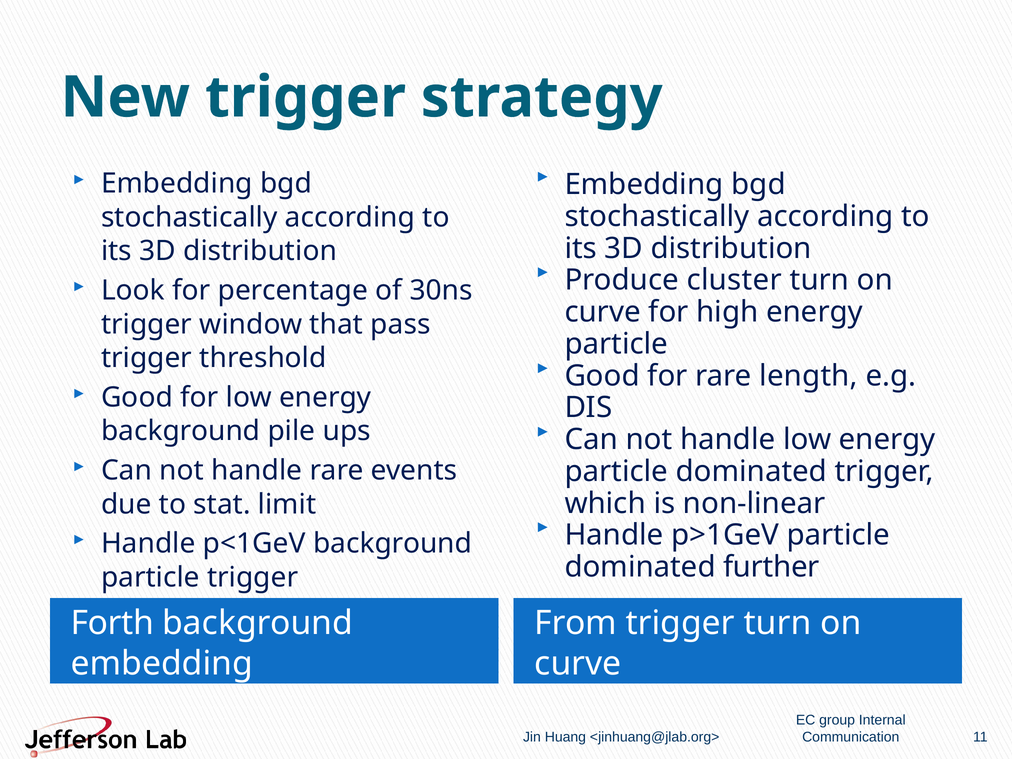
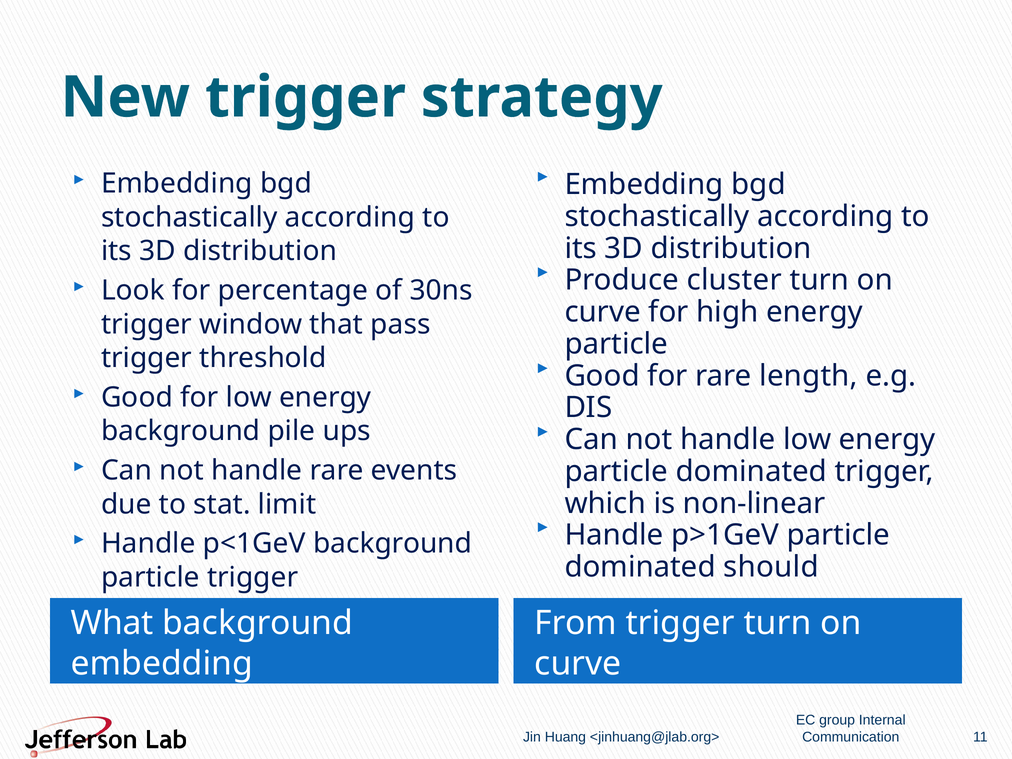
further: further -> should (771, 567)
Forth: Forth -> What (112, 623)
